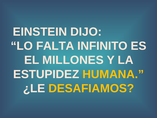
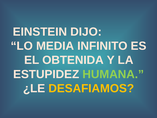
FALTA: FALTA -> MEDIA (55, 46)
MILLONES: MILLONES -> OBTENIDA (73, 60)
HUMANA colour: yellow -> light green (113, 74)
